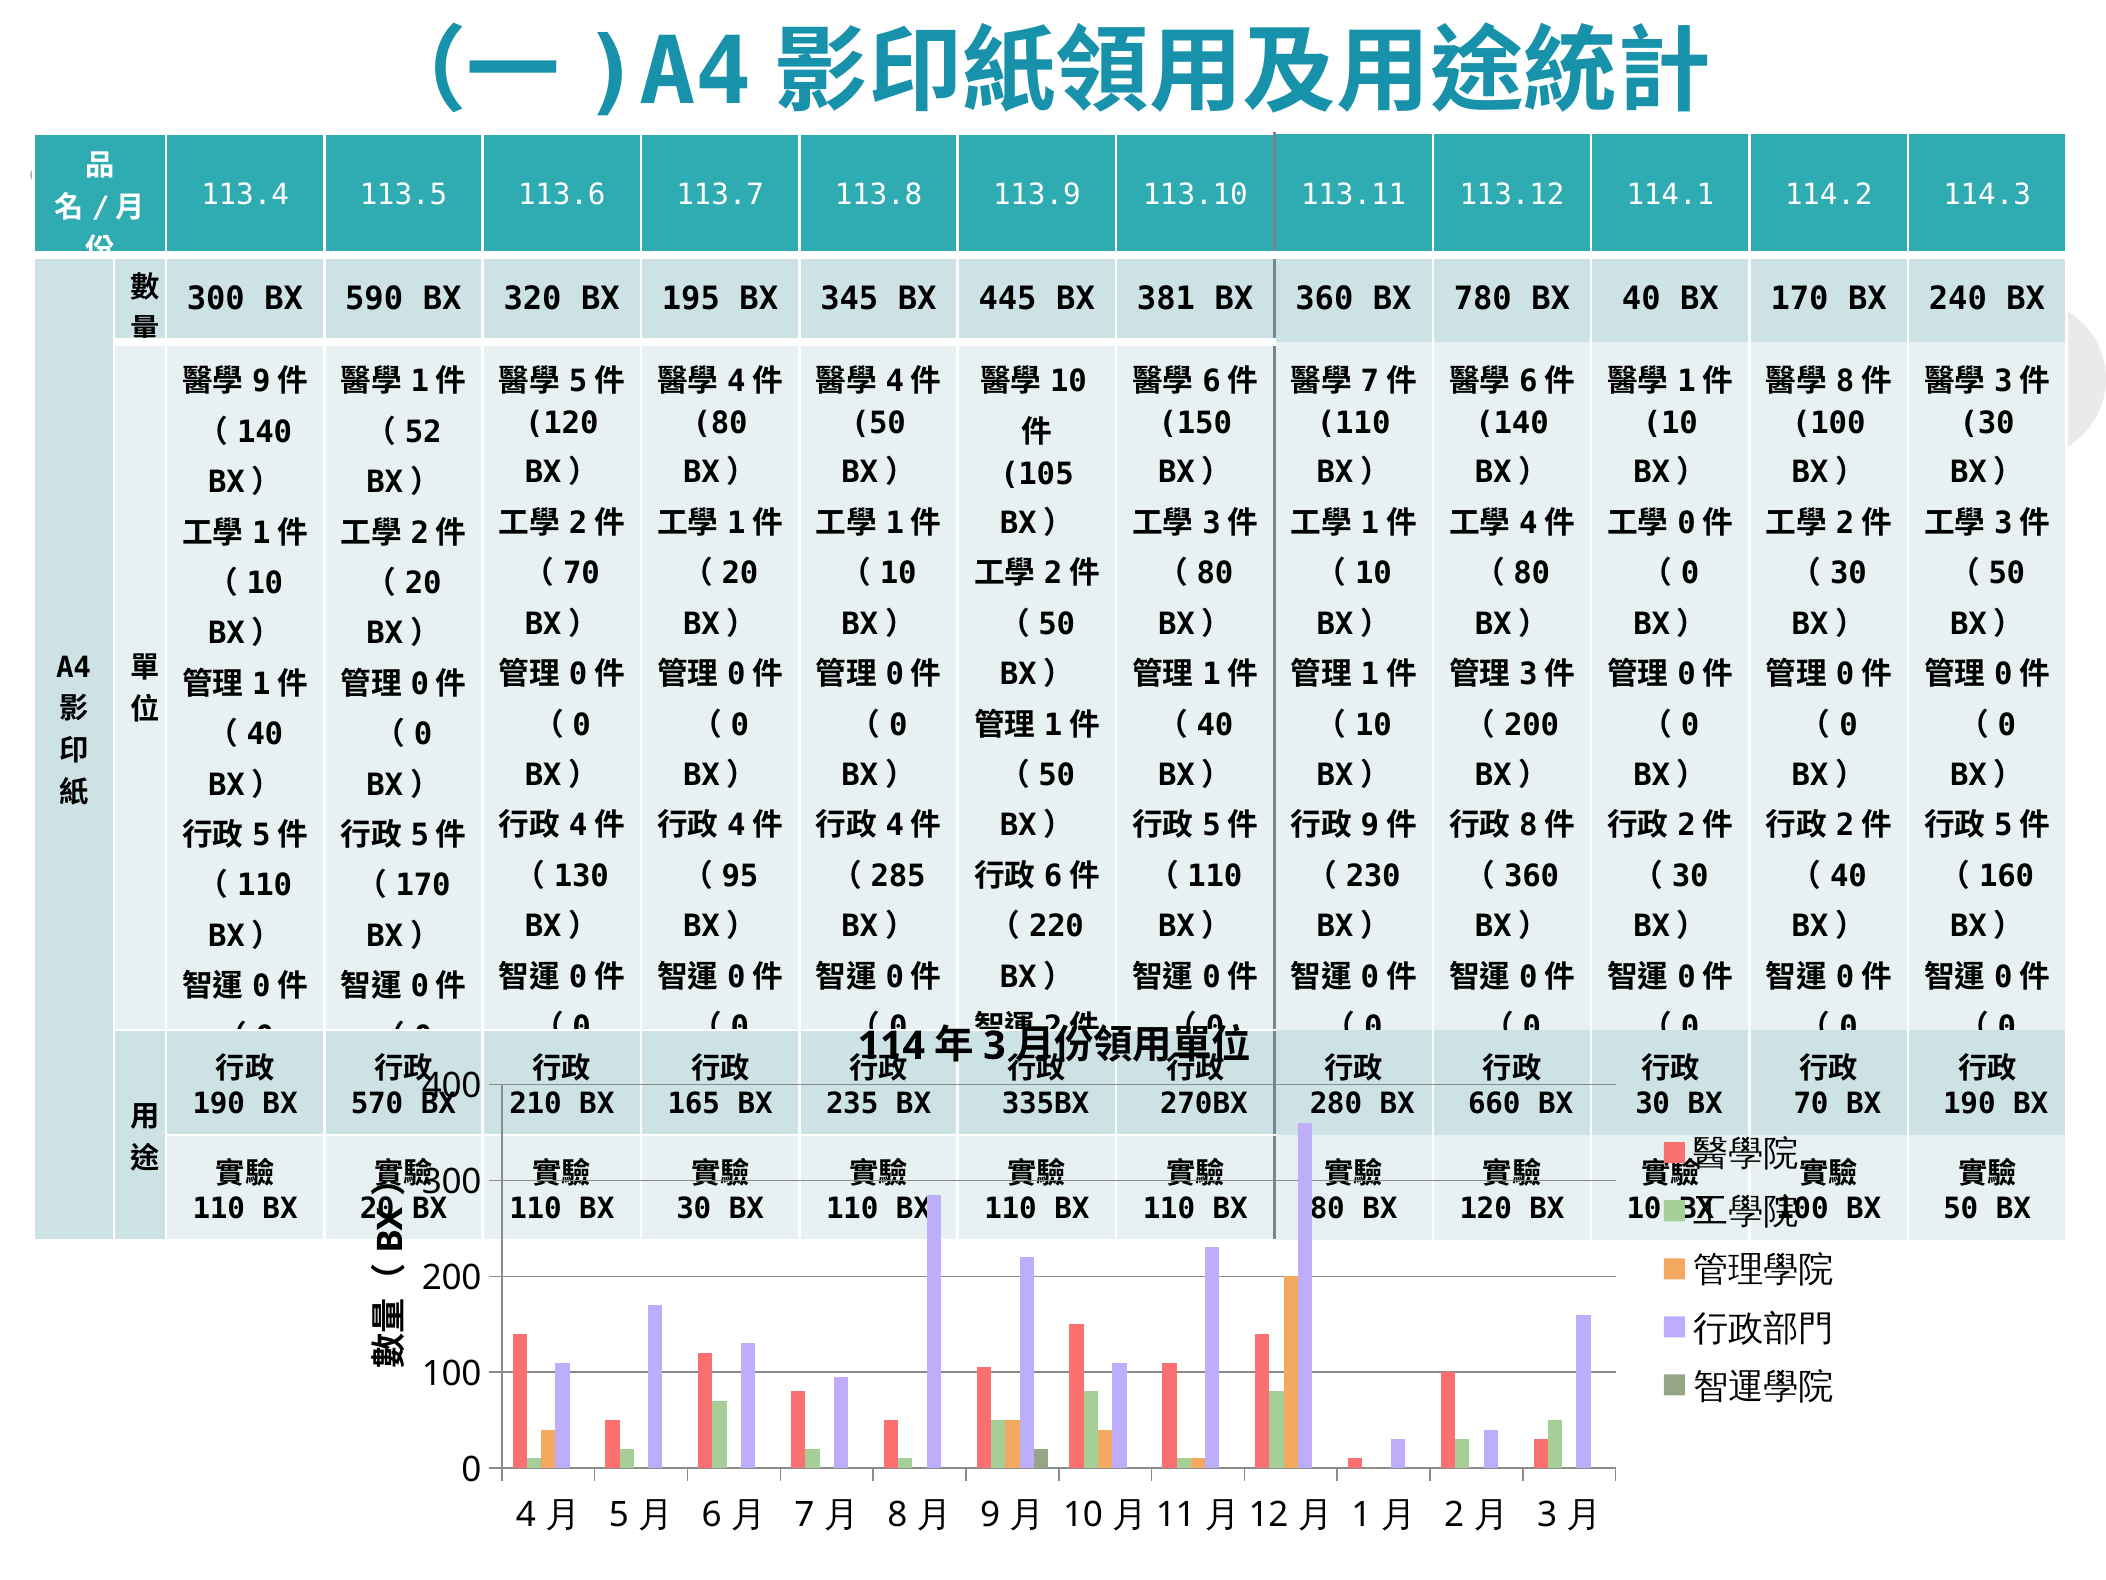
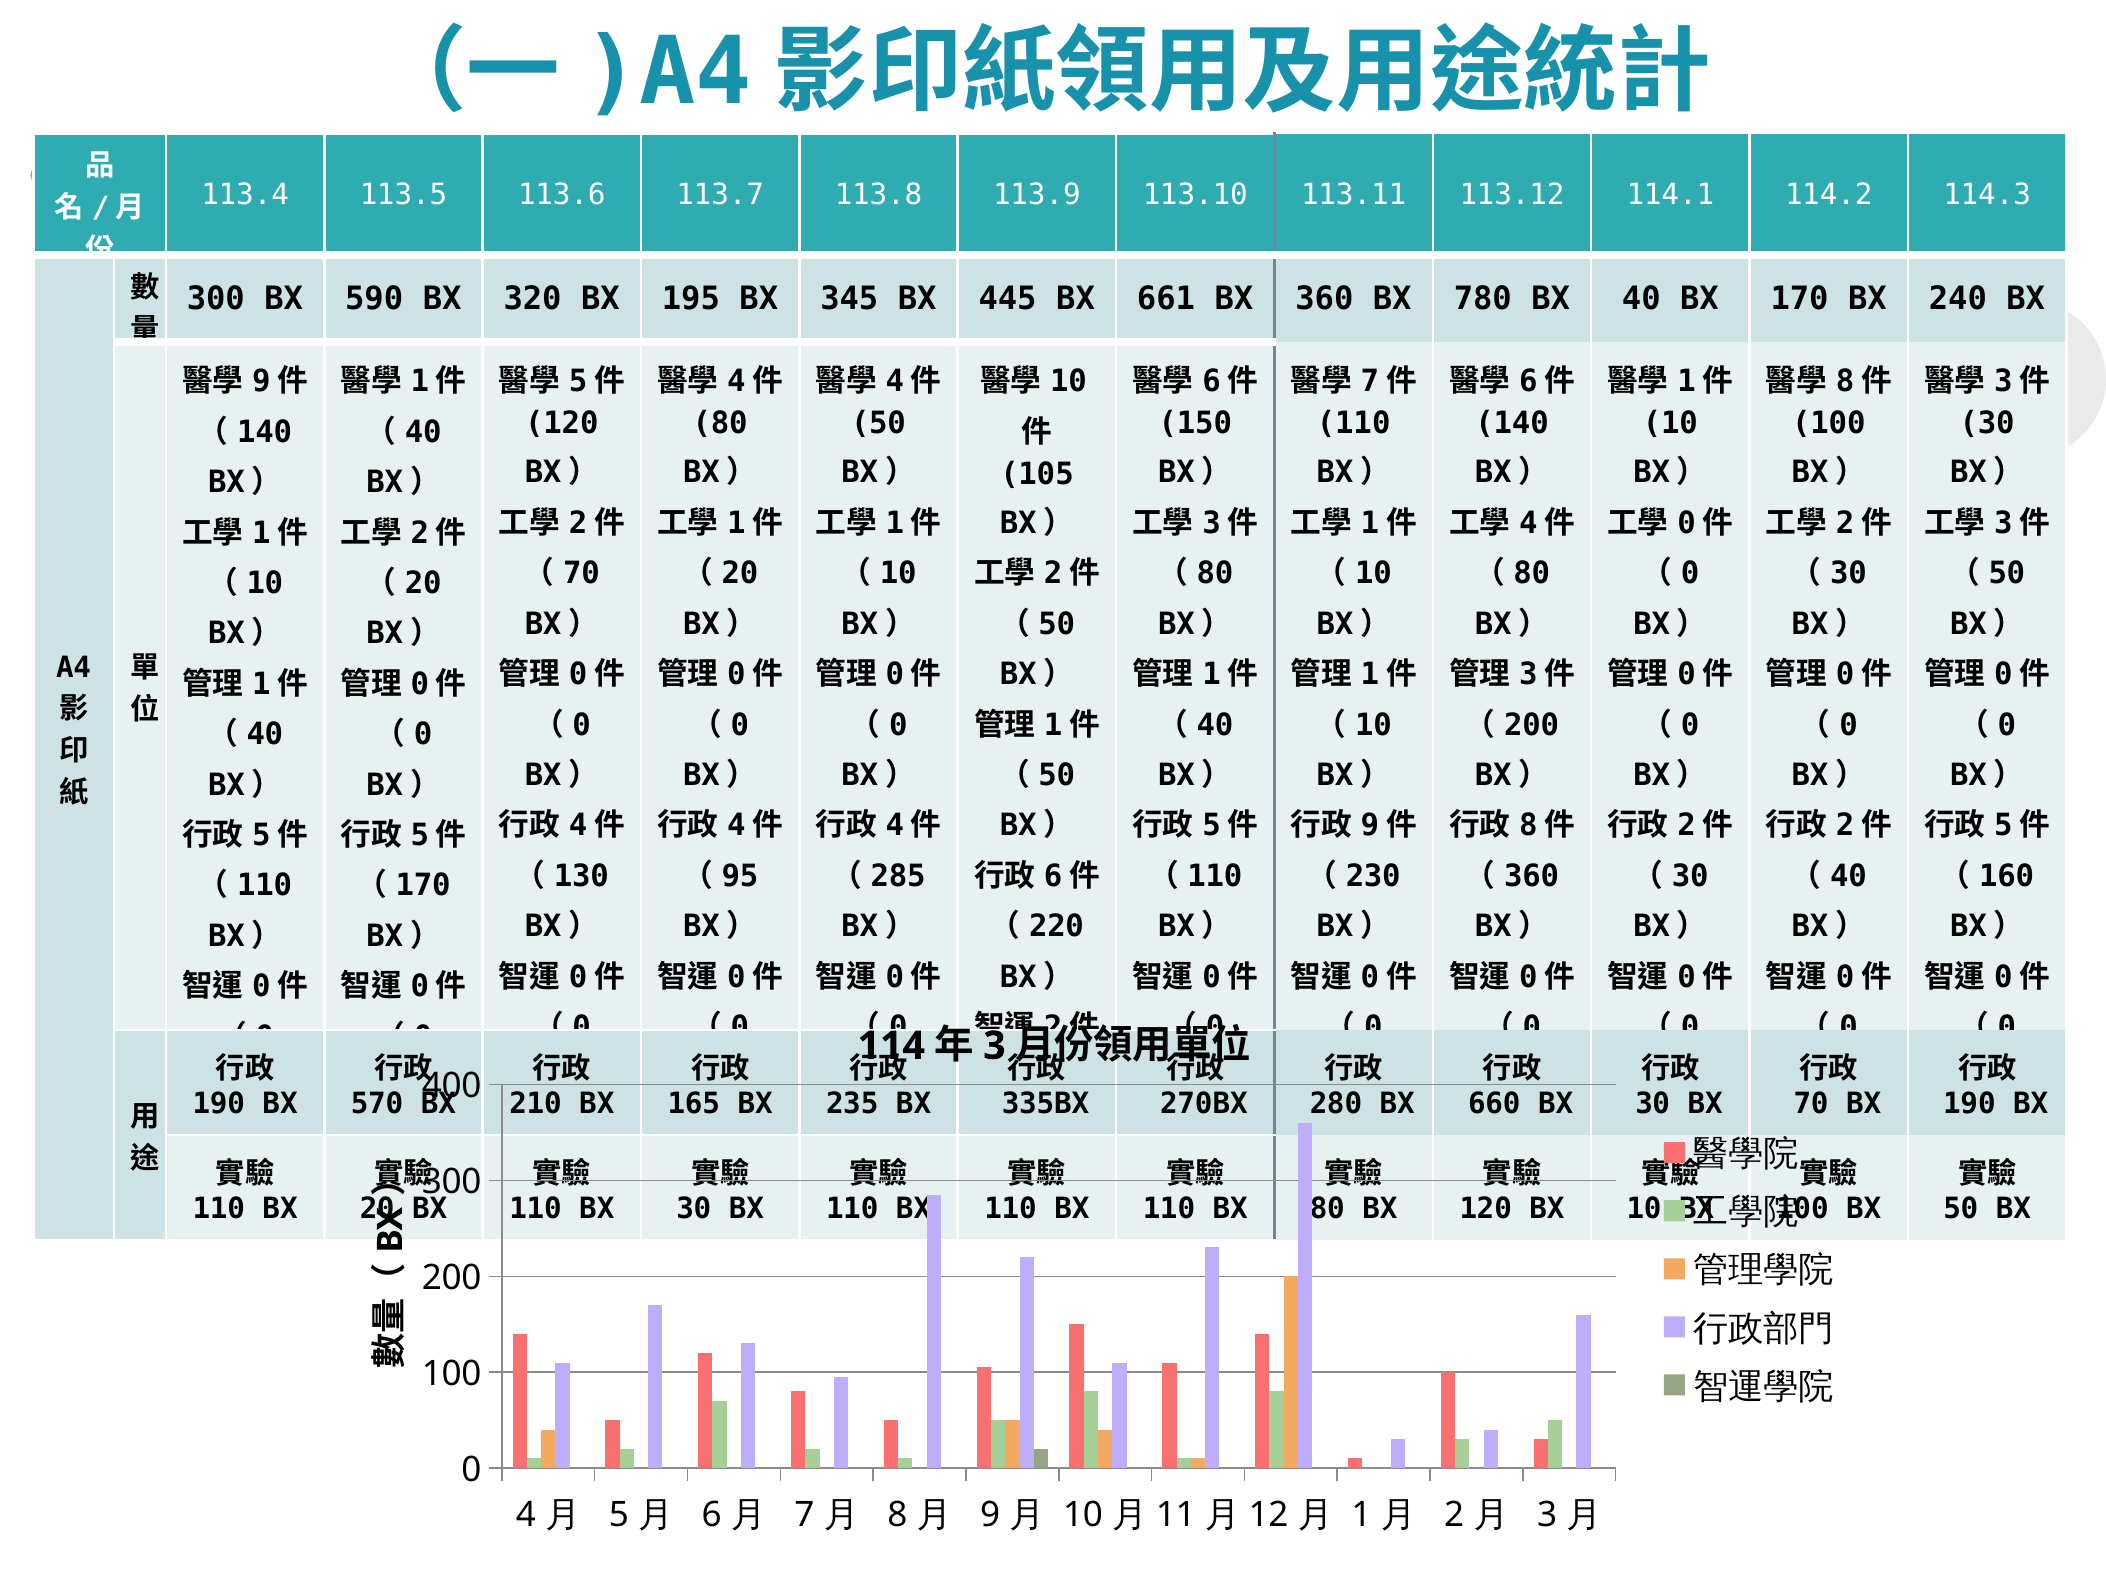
381: 381 -> 661 (1166, 299)
52: 52 -> 40 (423, 432)
